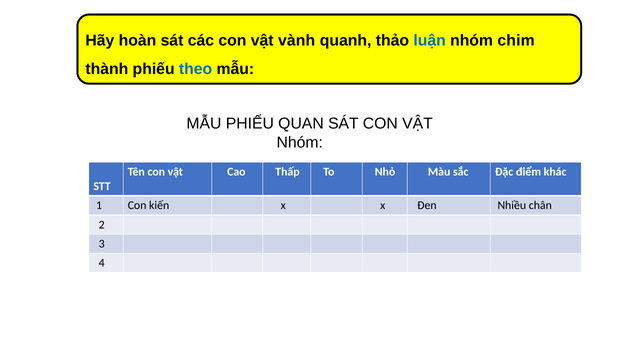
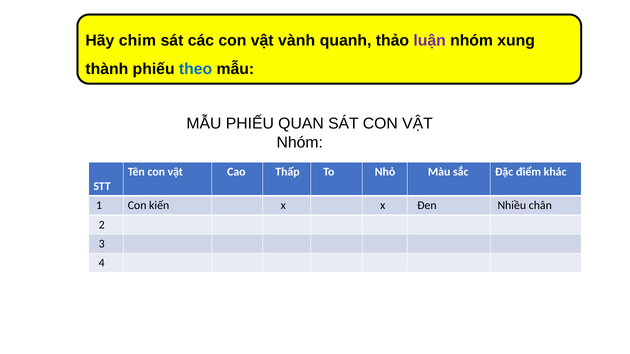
hoàn: hoàn -> chim (137, 41)
luận colour: blue -> purple (430, 41)
chim: chim -> xung (516, 41)
